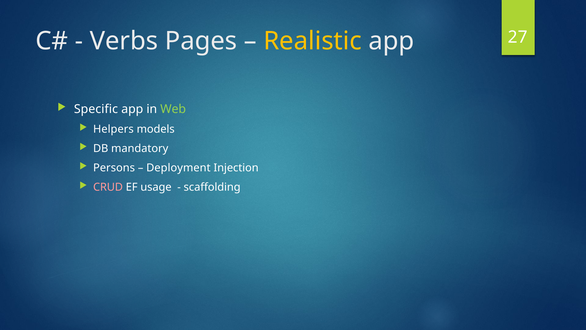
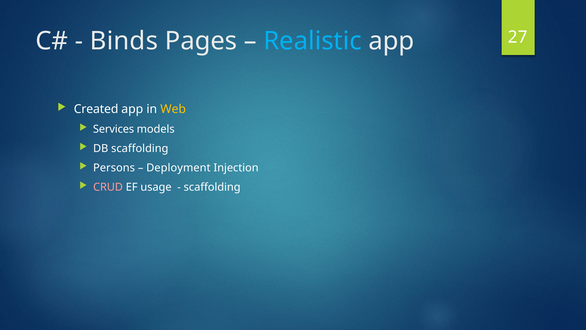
Verbs: Verbs -> Binds (124, 41)
Realistic colour: yellow -> light blue (313, 41)
Specific: Specific -> Created (96, 109)
Web colour: light green -> yellow (173, 109)
Helpers: Helpers -> Services (114, 129)
DB mandatory: mandatory -> scaffolding (140, 148)
